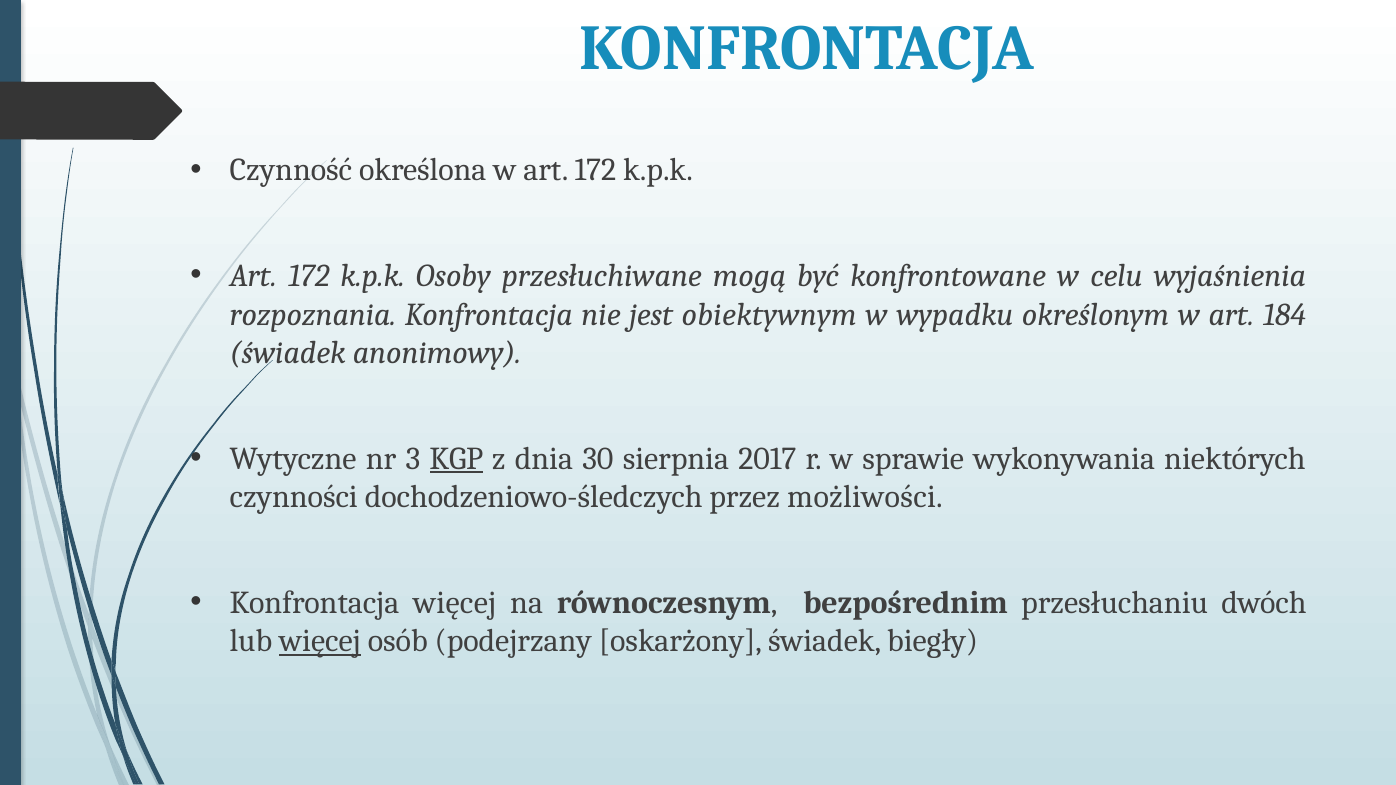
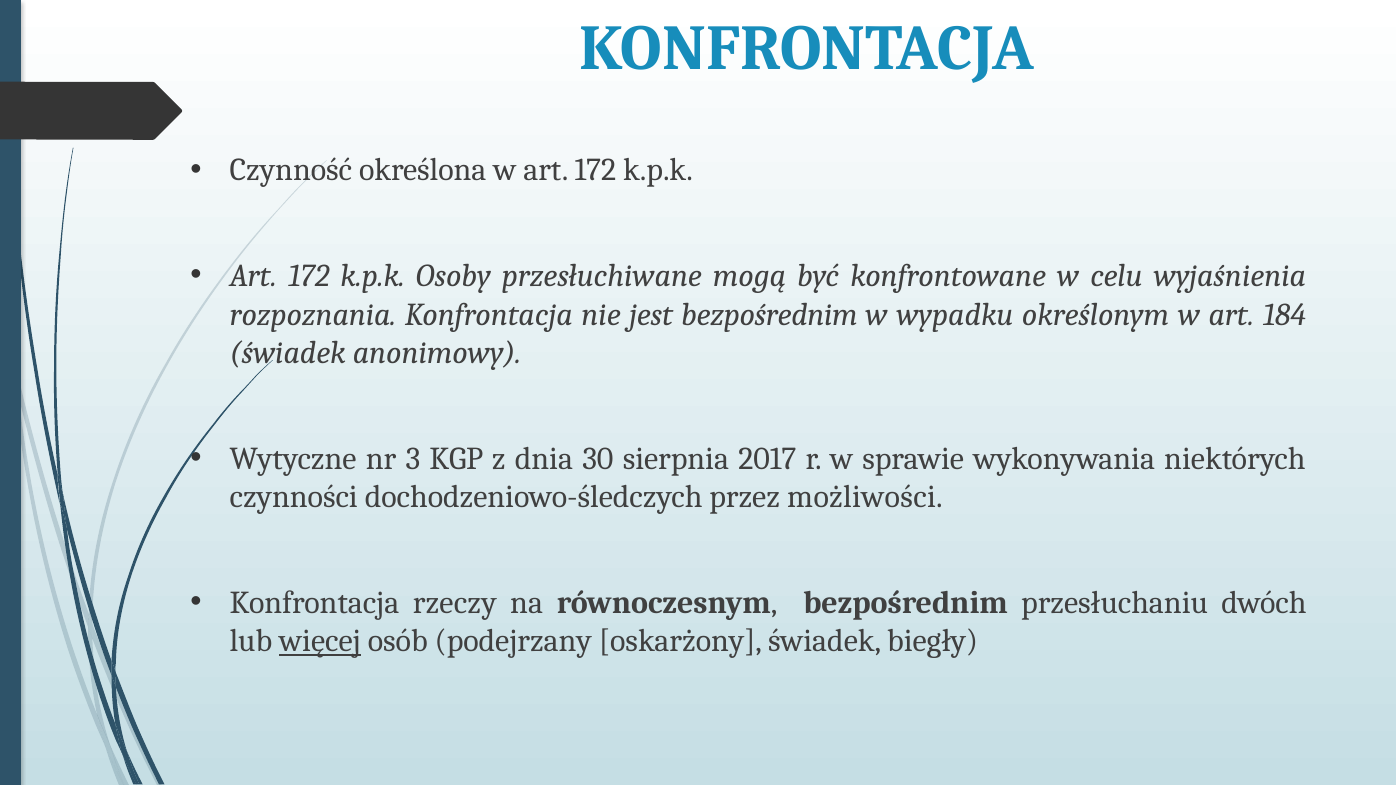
jest obiektywnym: obiektywnym -> bezpośrednim (769, 315)
KGP underline: present -> none (456, 459)
Konfrontacja więcej: więcej -> rzeczy (455, 603)
